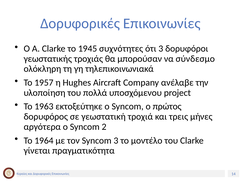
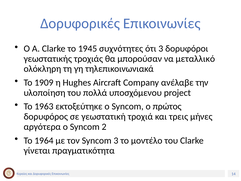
σύνδεσμο: σύνδεσμο -> μεταλλικό (195, 59)
1957: 1957 -> 1909 (44, 82)
